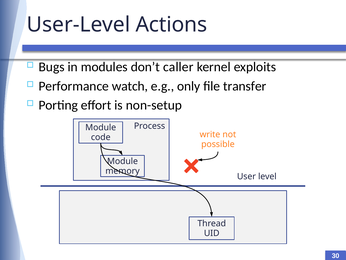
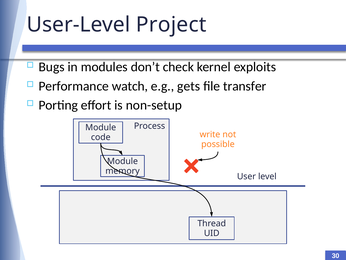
Actions: Actions -> Project (171, 25)
caller: caller -> check (178, 67)
only: only -> gets (189, 86)
